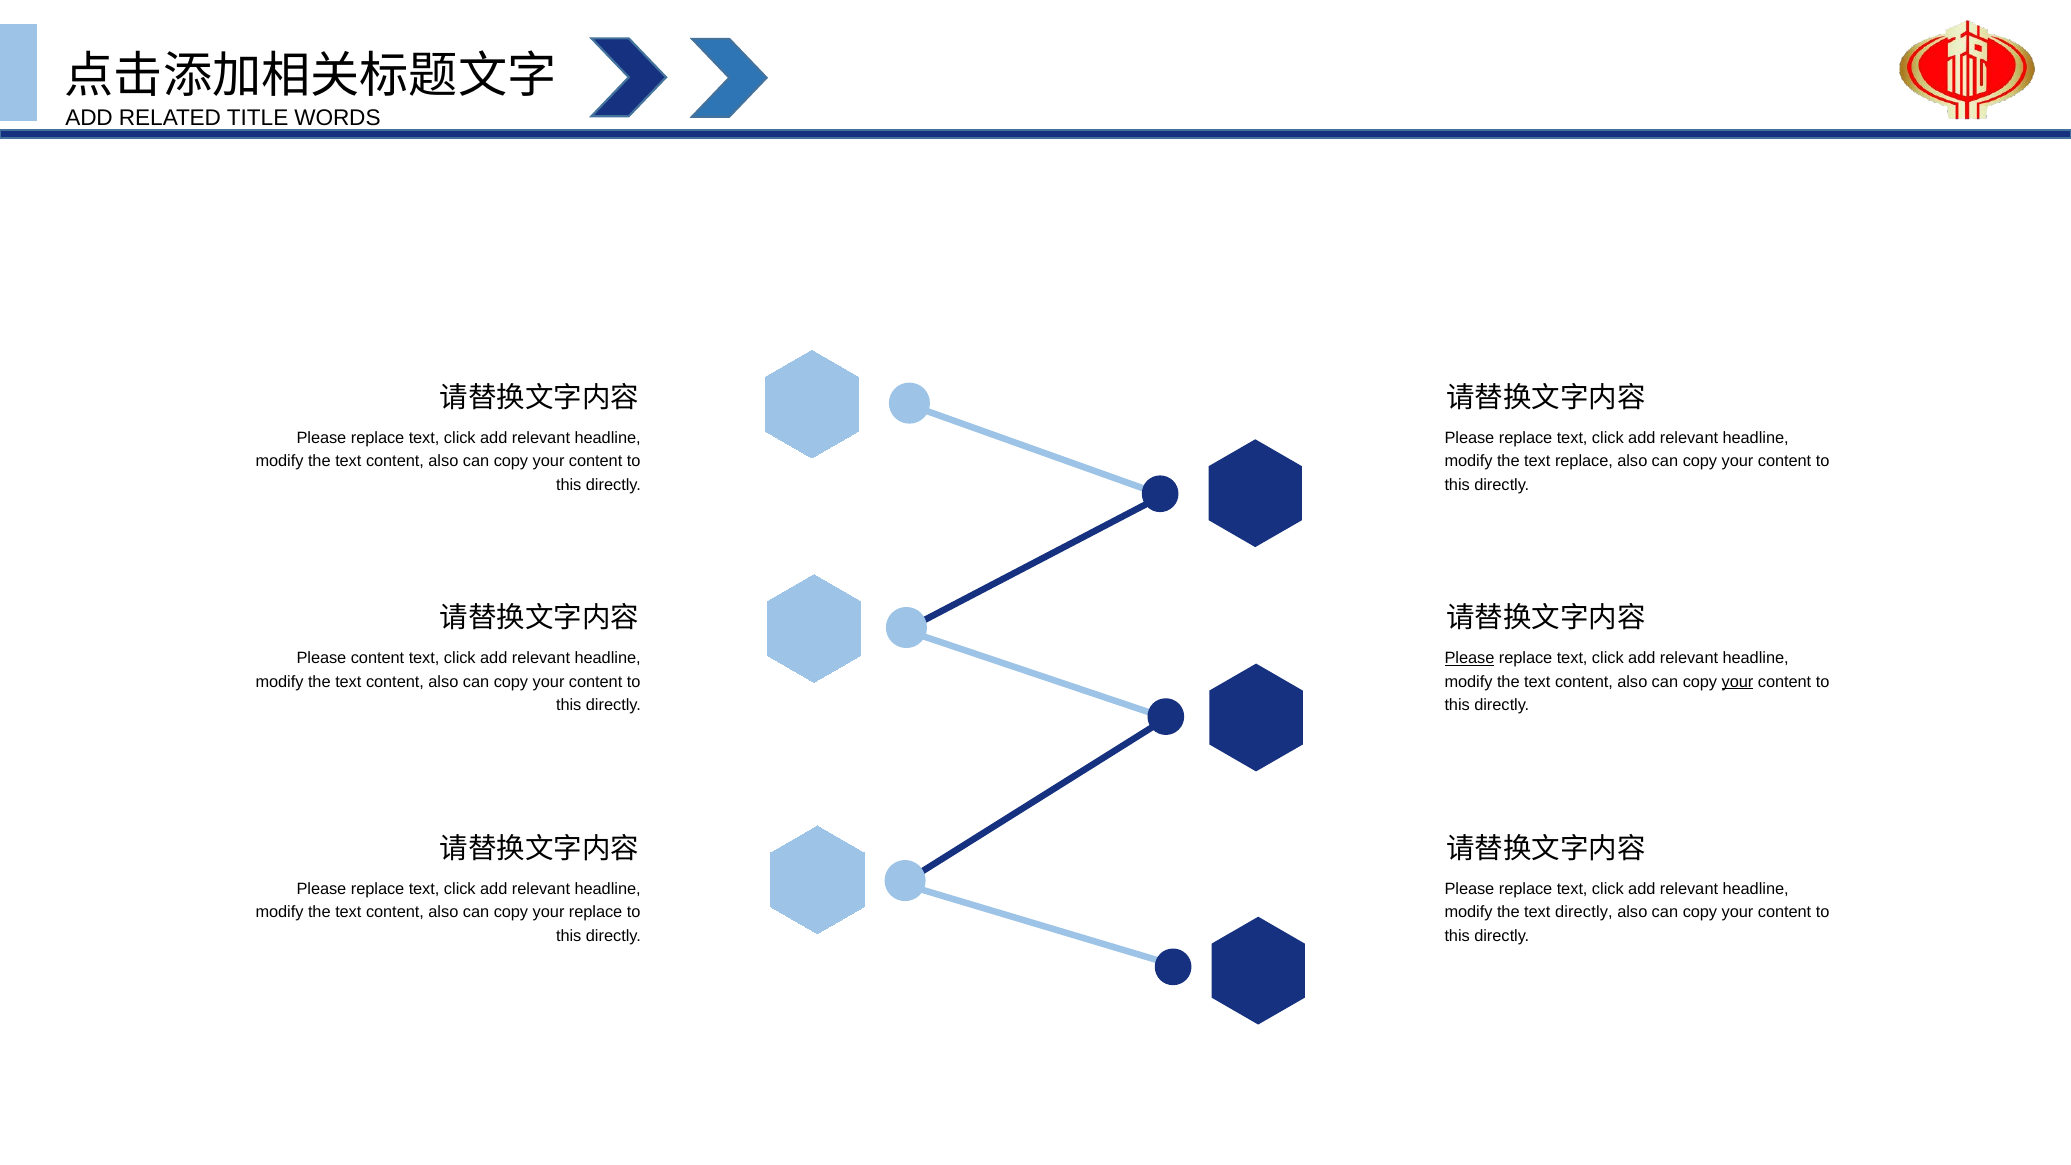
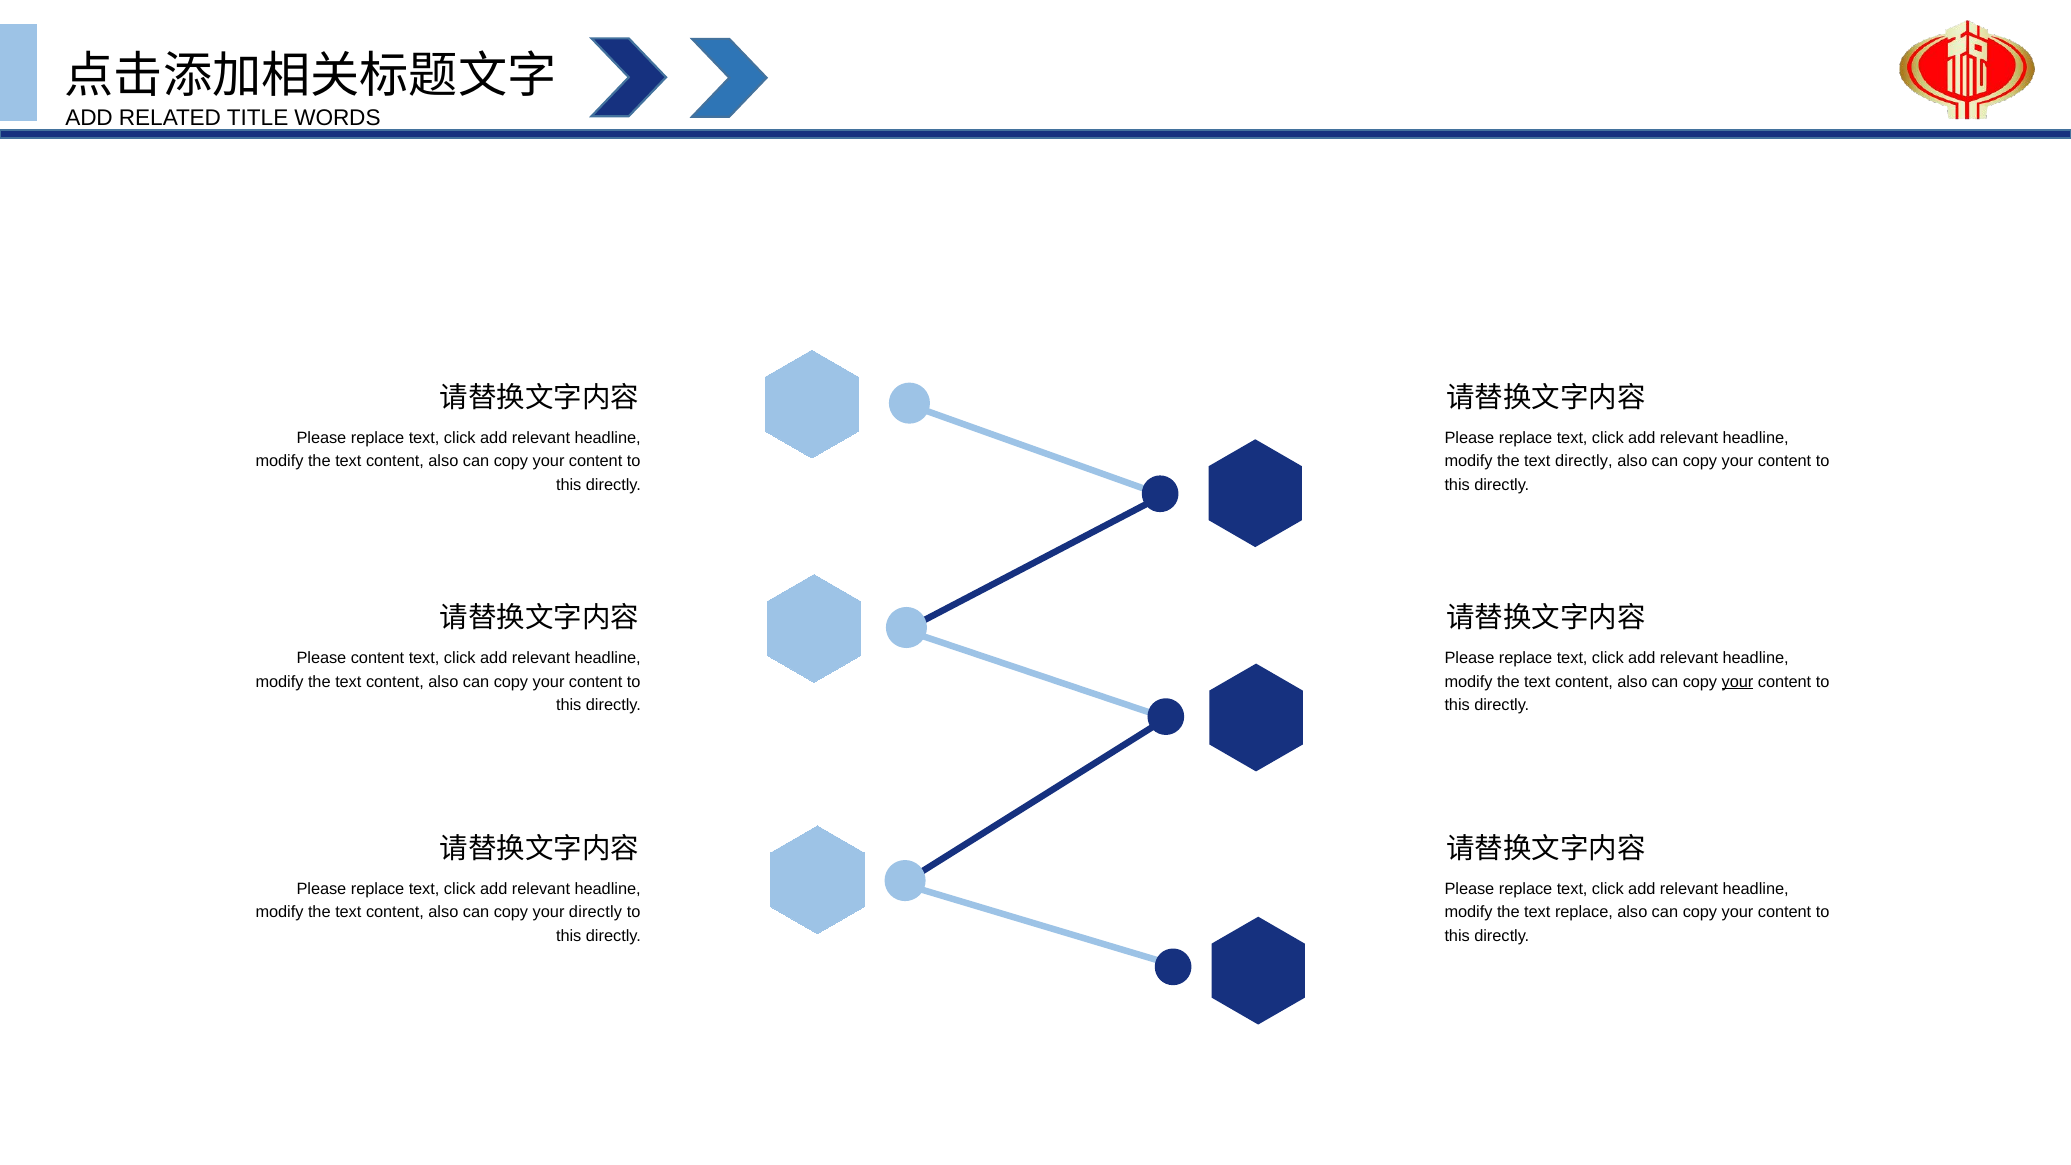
text replace: replace -> directly (1584, 461)
Please underline: present -> none (1469, 658)
your replace: replace -> directly (596, 912)
text directly: directly -> replace (1584, 912)
